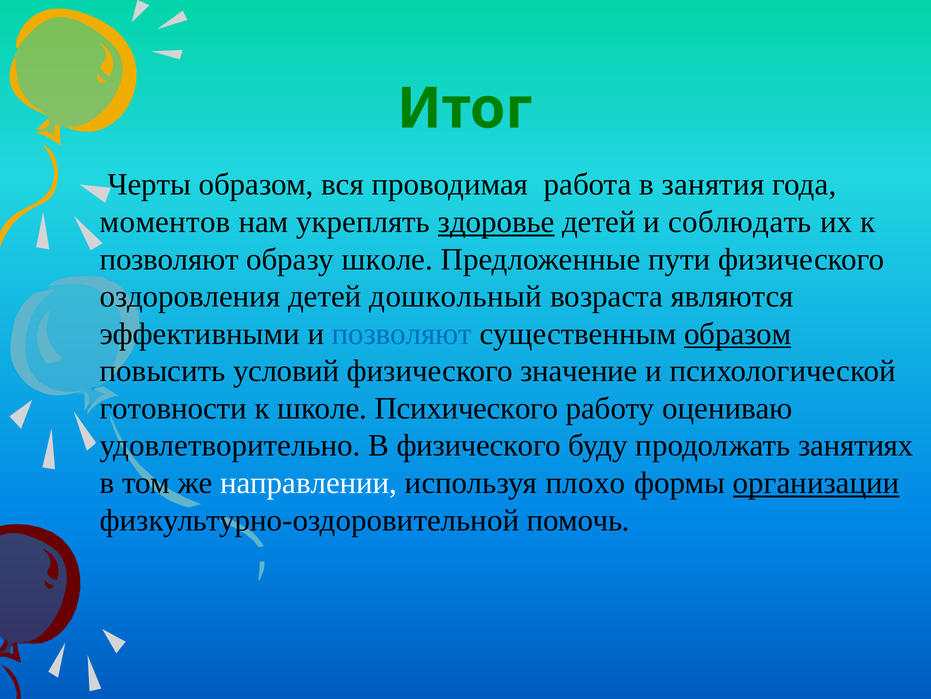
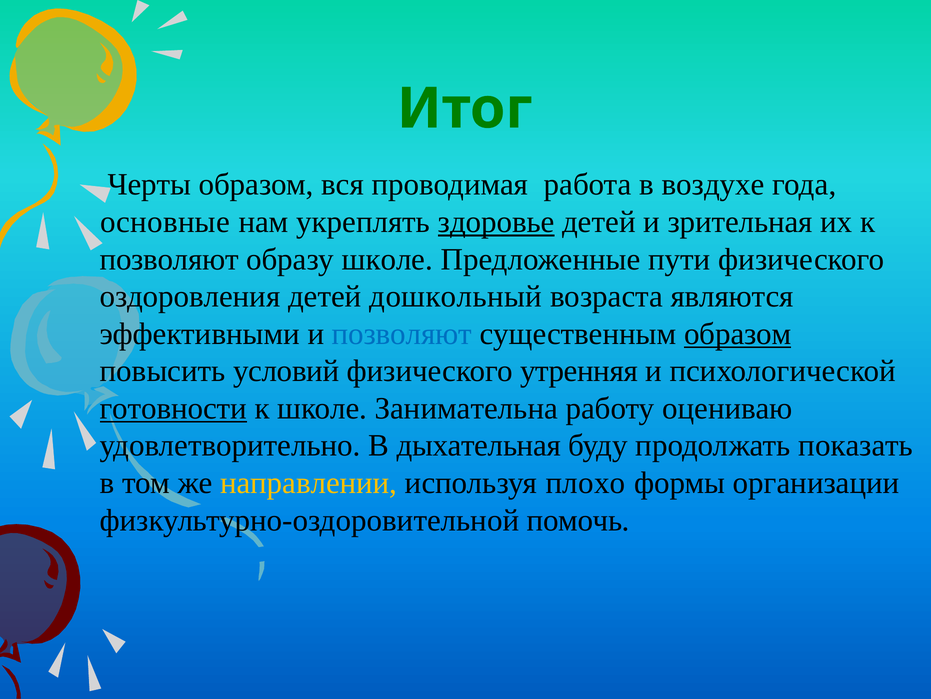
занятия: занятия -> воздухе (713, 185)
моментов: моментов -> основные (165, 222)
соблюдать: соблюдать -> зрительная (740, 222)
значение: значение -> утренняя (579, 371)
готовности underline: none -> present (173, 408)
Психического: Психического -> Занимательна (466, 408)
В физического: физического -> дыхательная (479, 445)
занятиях: занятиях -> показать (856, 445)
направлении colour: white -> yellow (309, 482)
организации underline: present -> none (816, 482)
